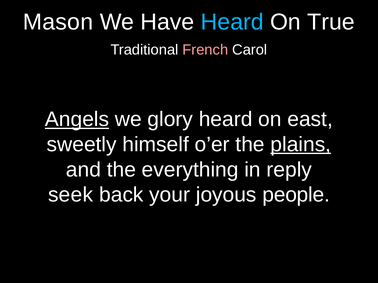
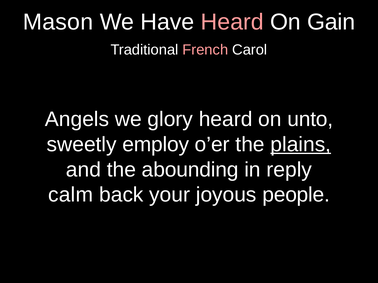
Heard colour: light blue -> pink (232, 22)
True: True -> Gain (331, 22)
Angels underline: present -> none (77, 120)
east: east -> unto (310, 120)
himself: himself -> employ (156, 145)
everything: everything -> abounding (190, 170)
seek: seek -> calm (71, 195)
